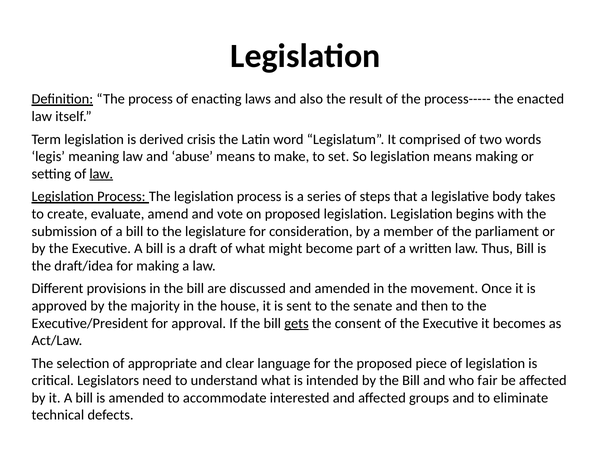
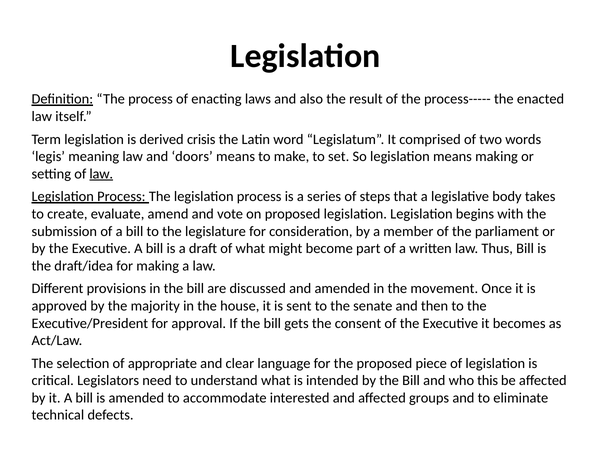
abuse: abuse -> doors (192, 157)
gets underline: present -> none (296, 323)
fair: fair -> this (488, 381)
